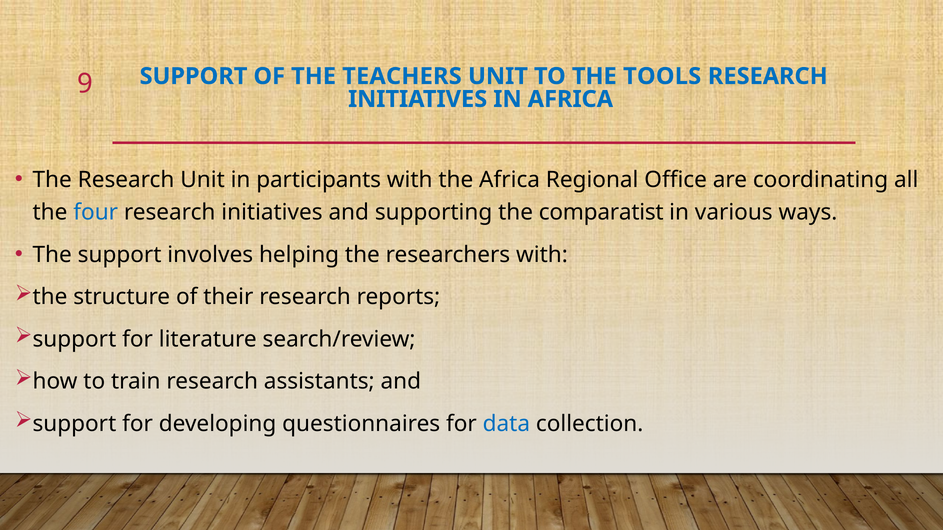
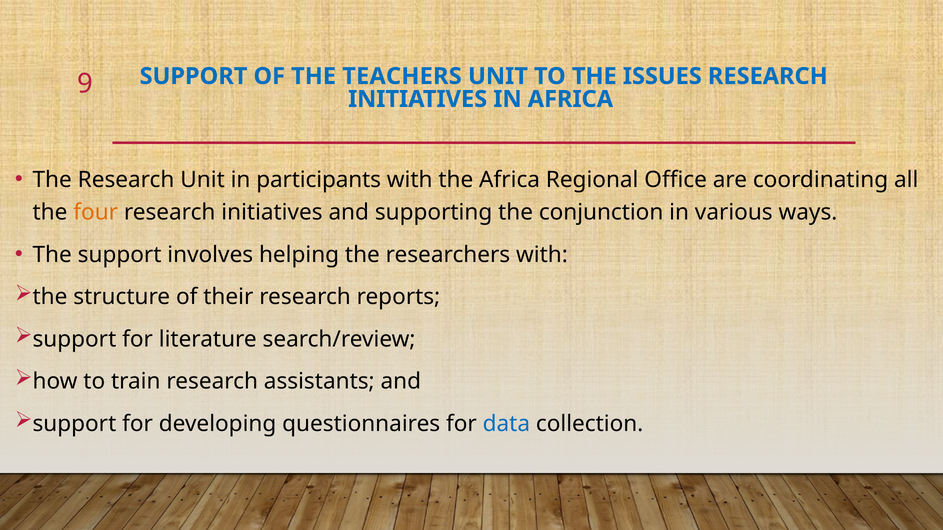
TOOLS: TOOLS -> ISSUES (662, 76)
four colour: blue -> orange (96, 212)
comparatist: comparatist -> conjunction (601, 212)
